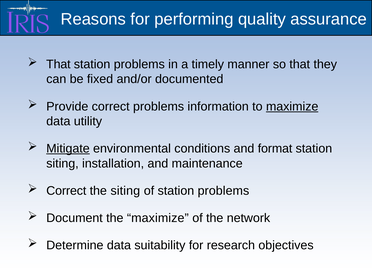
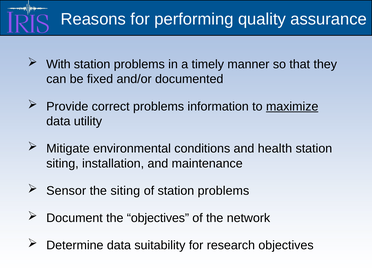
That: That -> With (58, 64)
Mitigate underline: present -> none (68, 149)
format: format -> health (275, 149)
Correct: Correct -> Sensor (66, 191)
the maximize: maximize -> objectives (158, 218)
